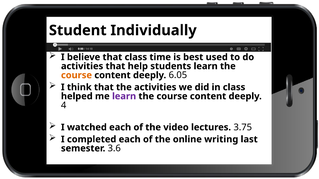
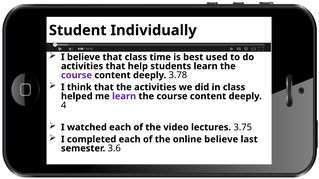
course colour: orange -> purple (76, 75)
6.05: 6.05 -> 3.78 (178, 75)
online writing: writing -> believe (221, 140)
